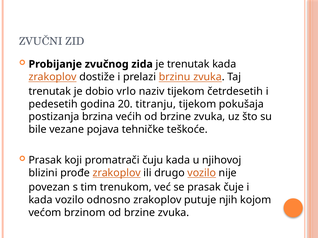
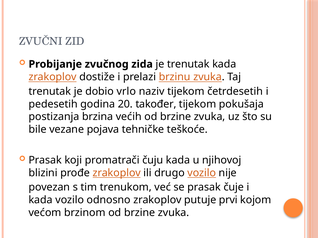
titranju: titranju -> također (156, 104)
njih: njih -> prvi (228, 200)
